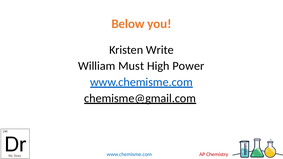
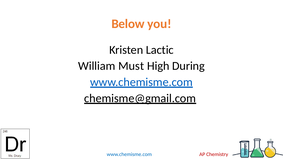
Write: Write -> Lactic (160, 50)
Power: Power -> During (188, 66)
